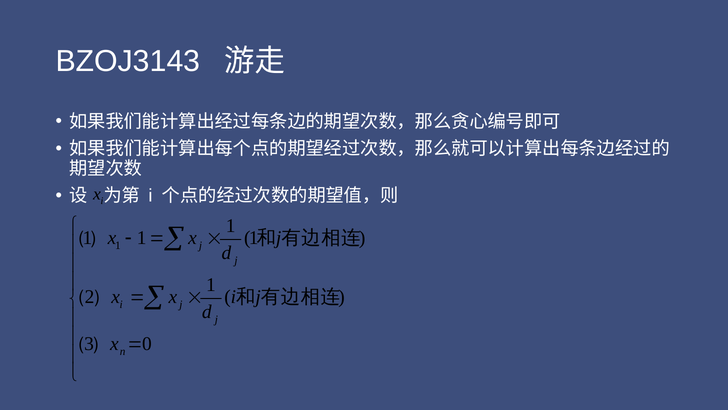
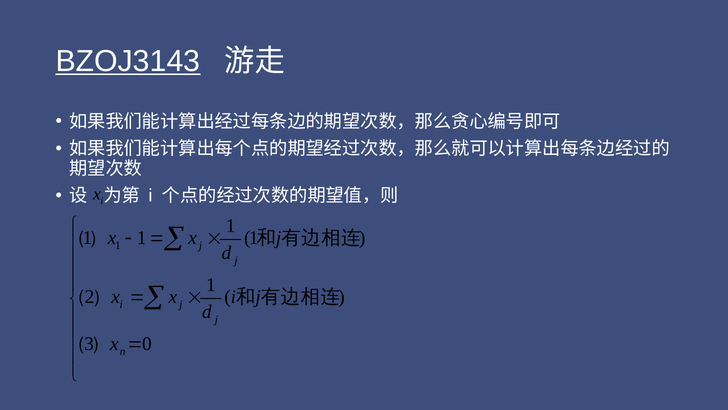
BZOJ3143 underline: none -> present (128, 61)
